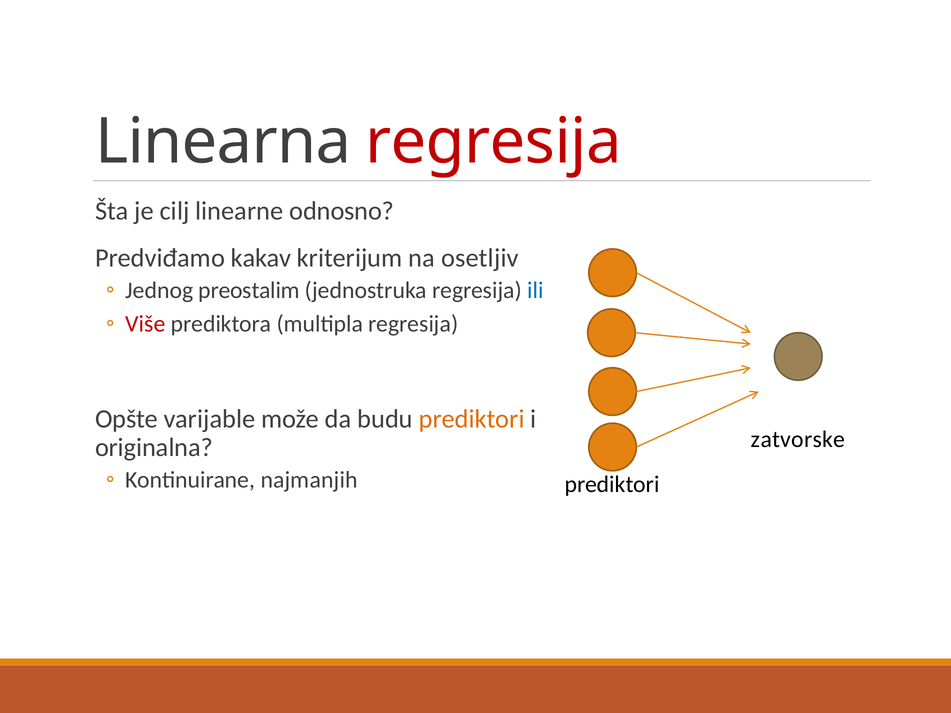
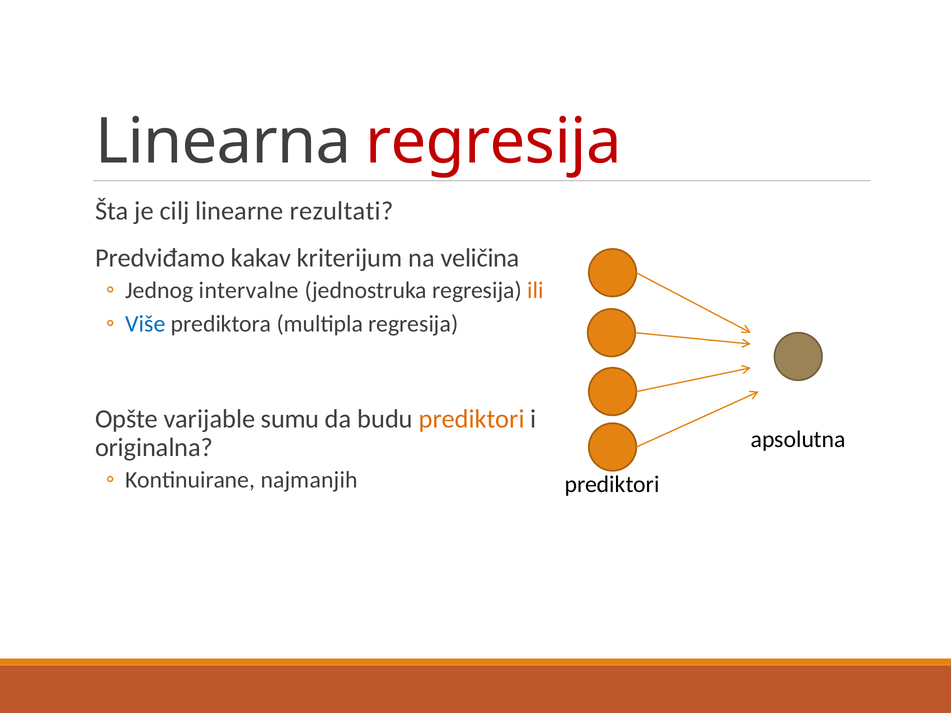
odnosno: odnosno -> rezultati (342, 211)
osetljiv: osetljiv -> veličina (480, 258)
preostalim: preostalim -> intervalne (249, 290)
ili colour: blue -> orange (535, 290)
Više colour: red -> blue (145, 324)
može: može -> sumu (290, 419)
zatvorske: zatvorske -> apsolutna (798, 440)
